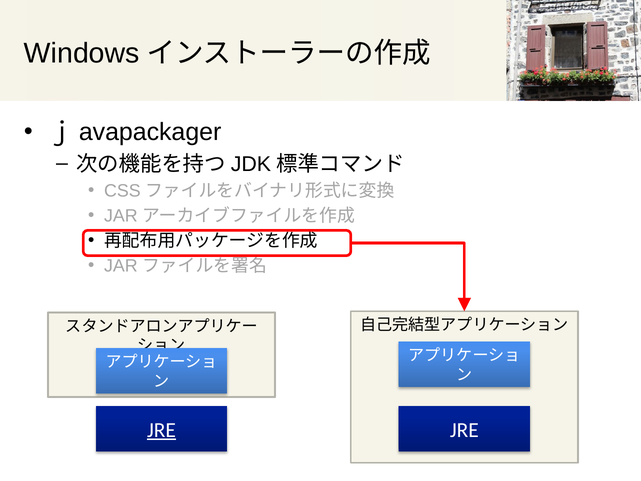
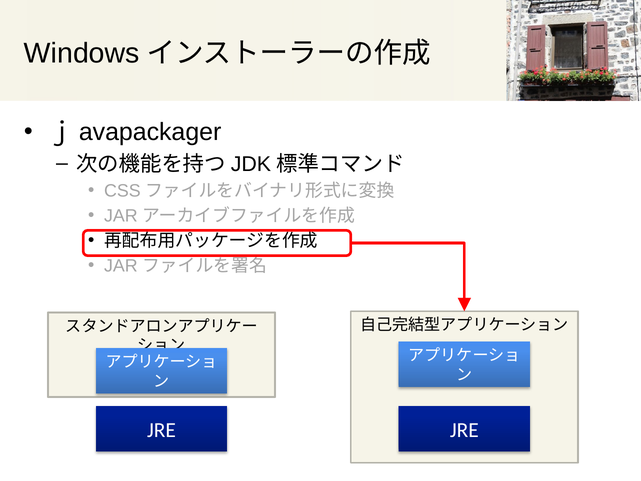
JRE underline: present -> none (161, 430)
